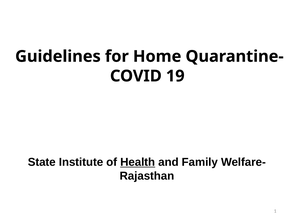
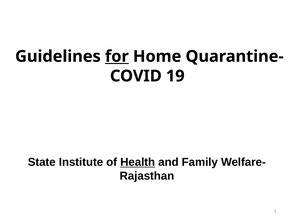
for underline: none -> present (117, 56)
